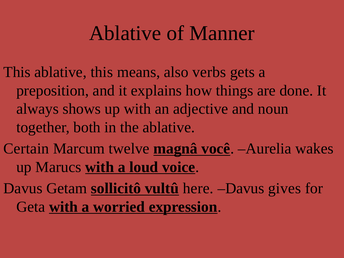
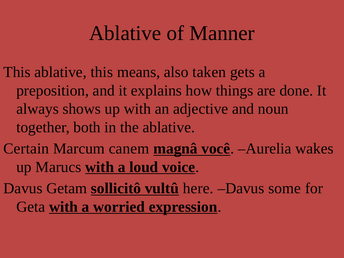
verbs: verbs -> taken (209, 72)
twelve: twelve -> canem (129, 149)
gives: gives -> some (285, 188)
